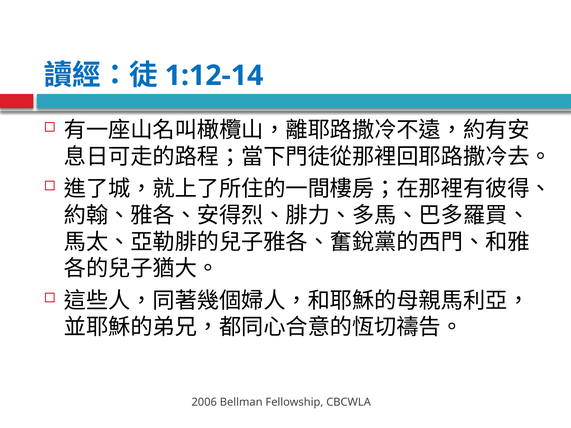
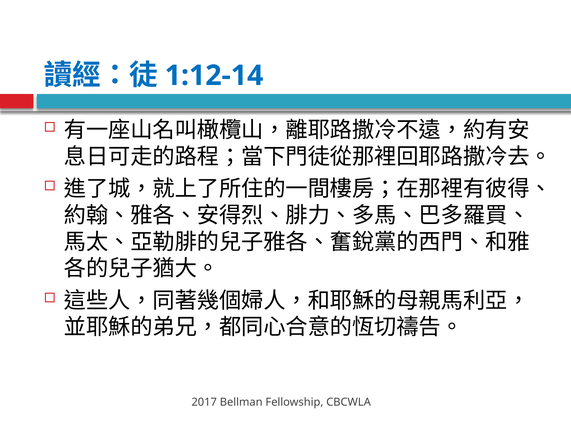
2006: 2006 -> 2017 (204, 402)
